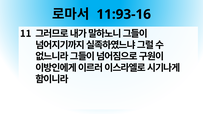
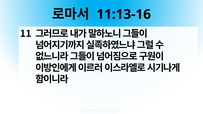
11:93-16: 11:93-16 -> 11:13-16 (124, 14)
